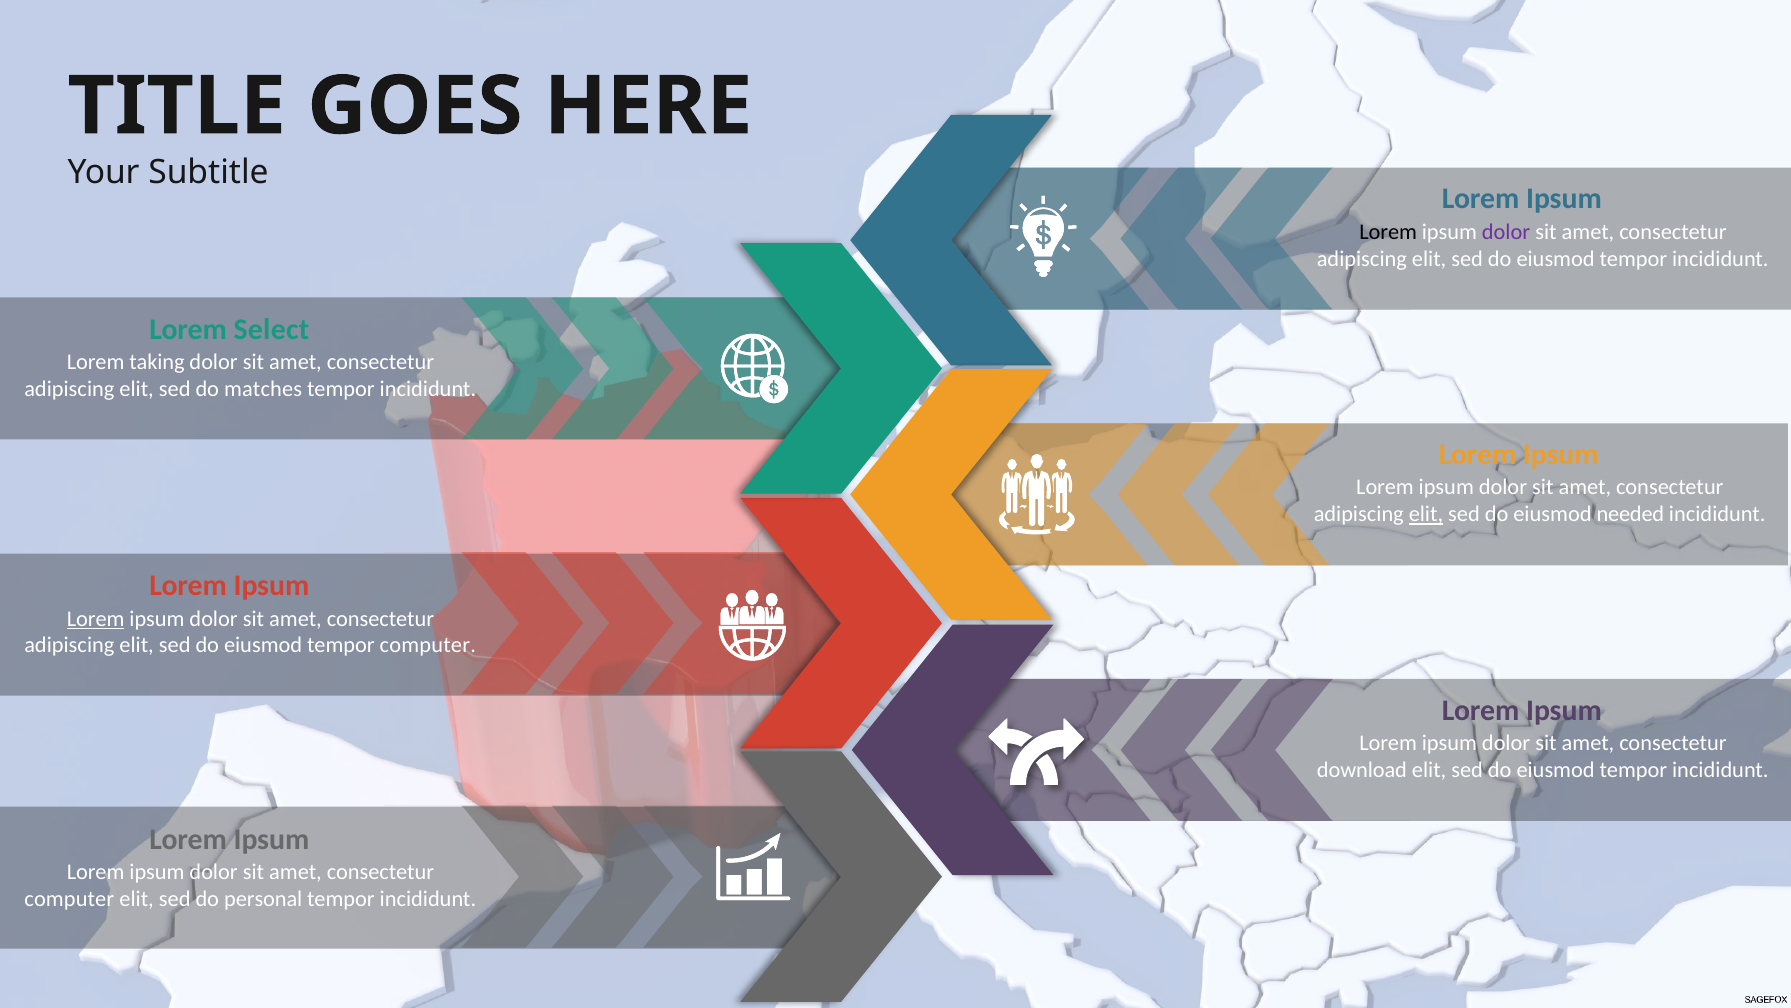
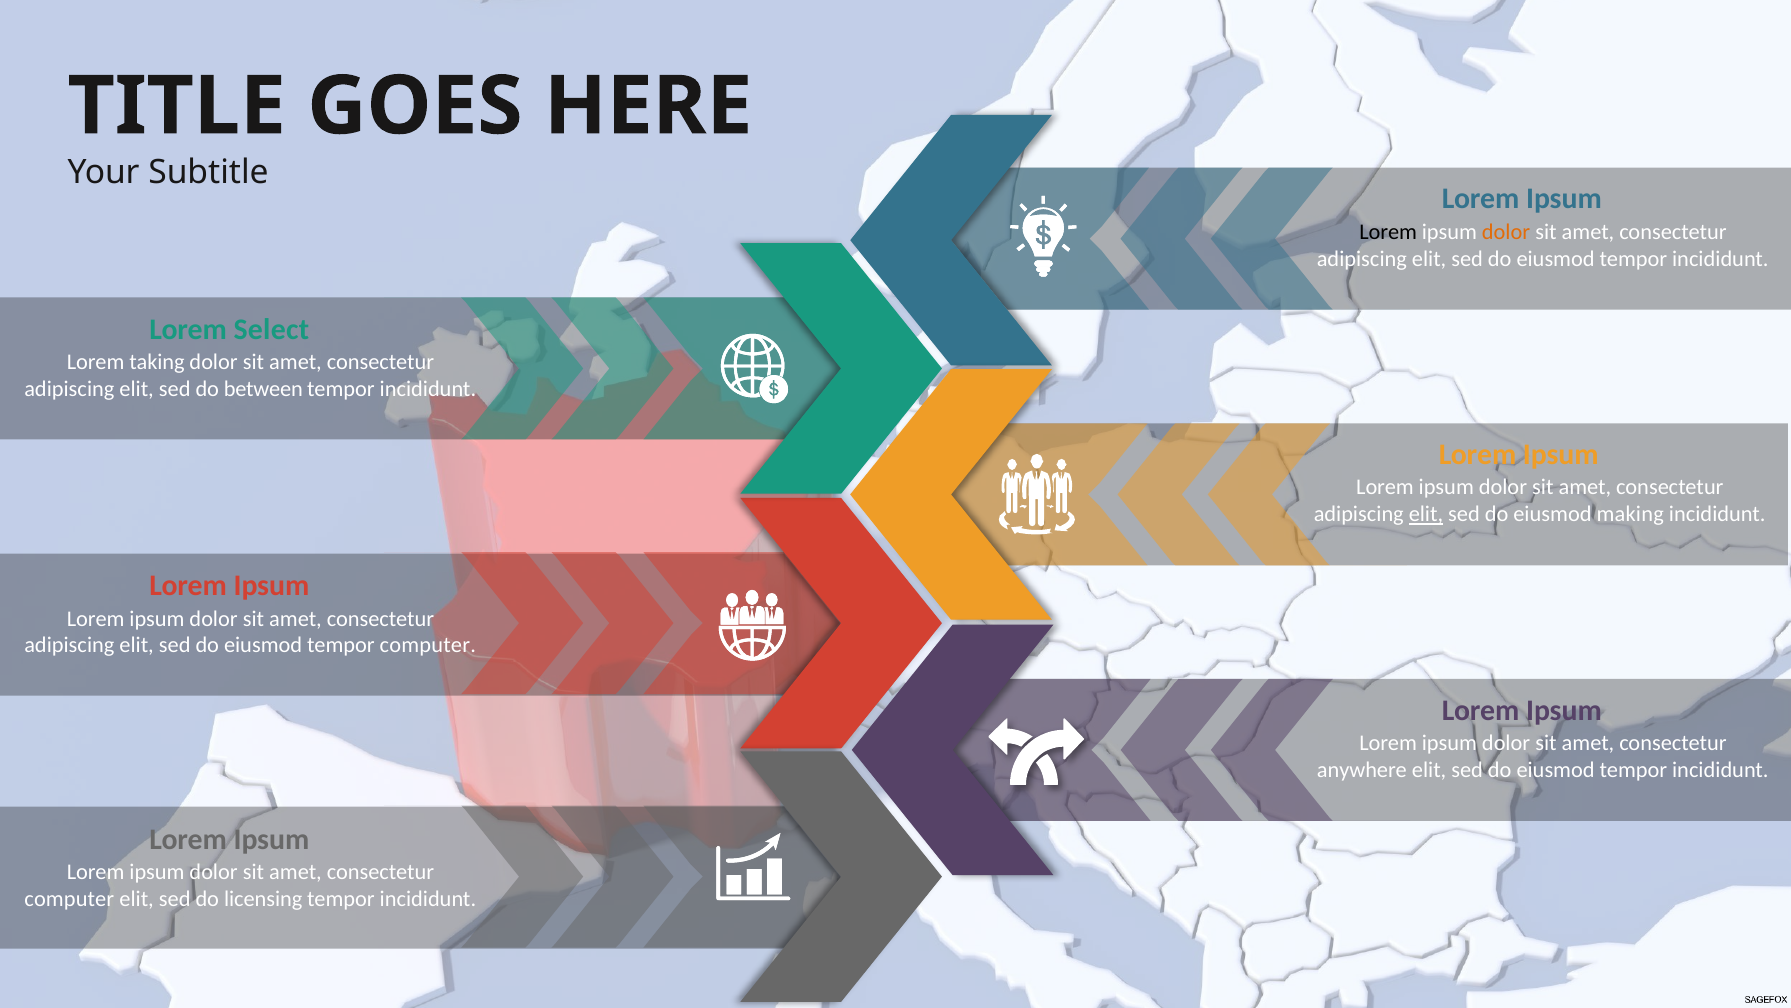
dolor colour: purple -> orange (1506, 232)
matches: matches -> between (263, 389)
needed: needed -> making (1630, 514)
Lorem underline: present -> none (96, 618)
download: download -> anywhere (1362, 770)
personal: personal -> licensing (263, 899)
